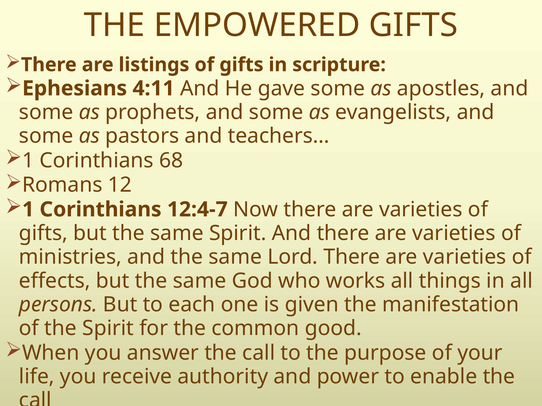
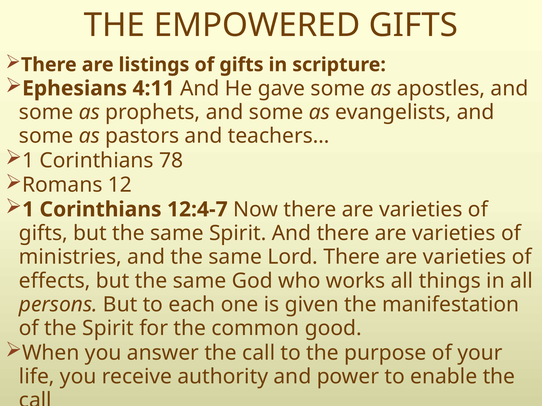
68: 68 -> 78 (171, 161)
